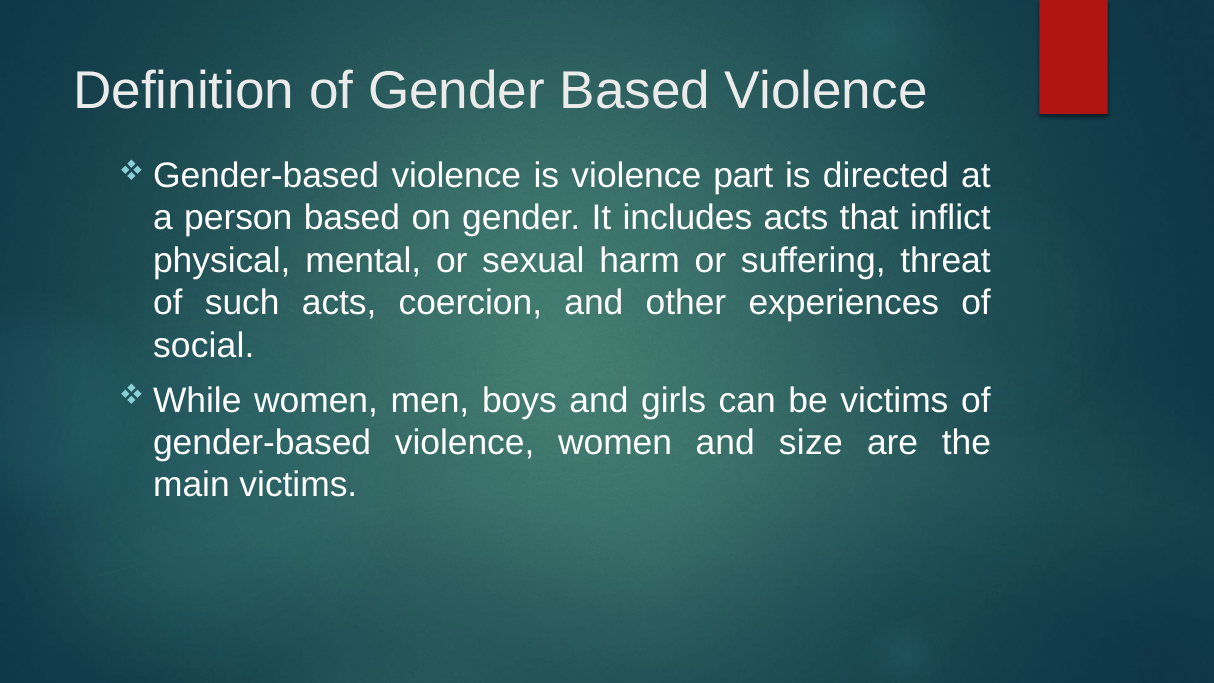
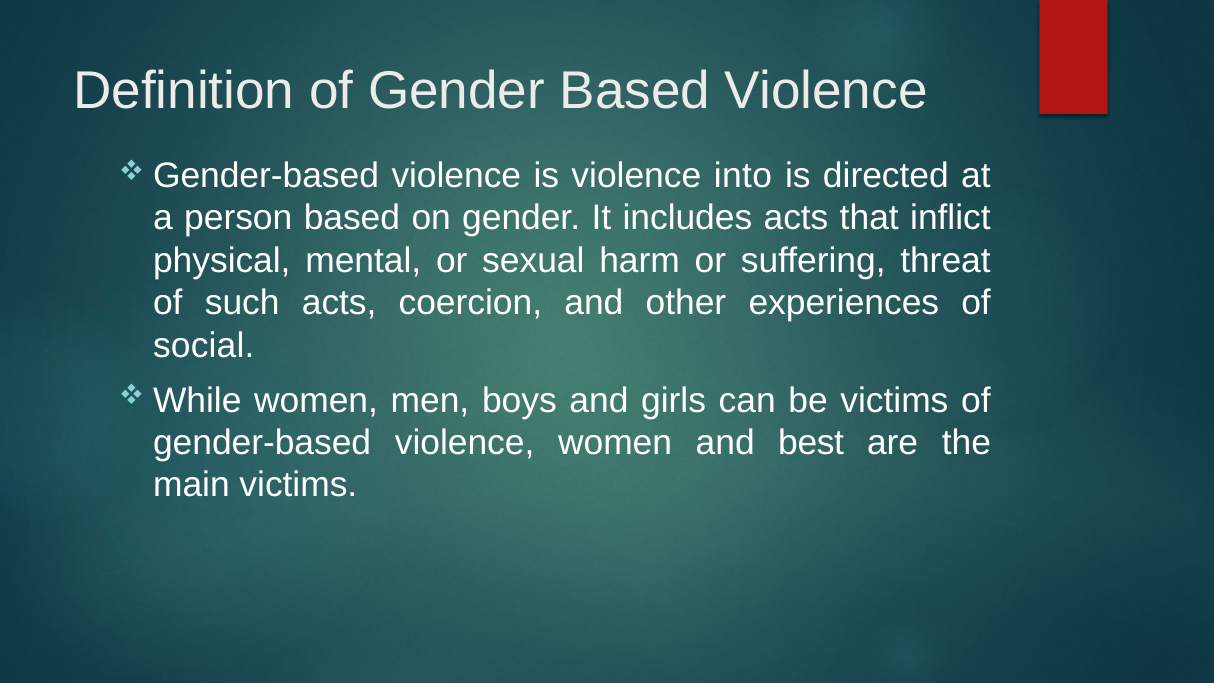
part: part -> into (743, 176)
size: size -> best (811, 443)
